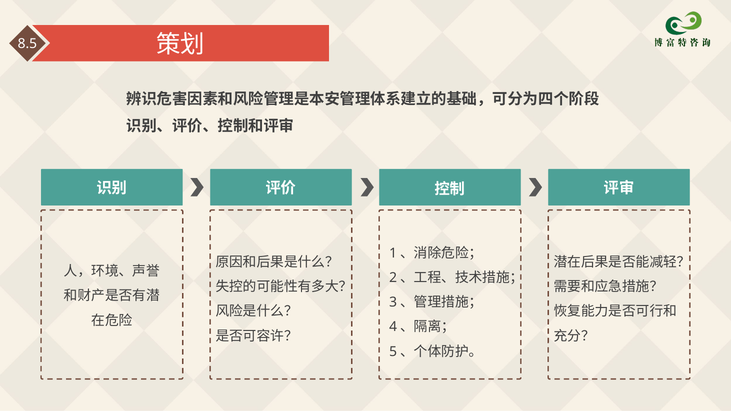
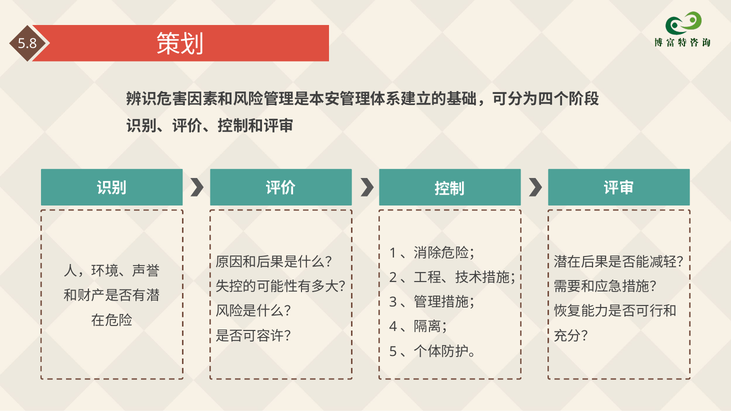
8.5: 8.5 -> 5.8 (27, 44)
